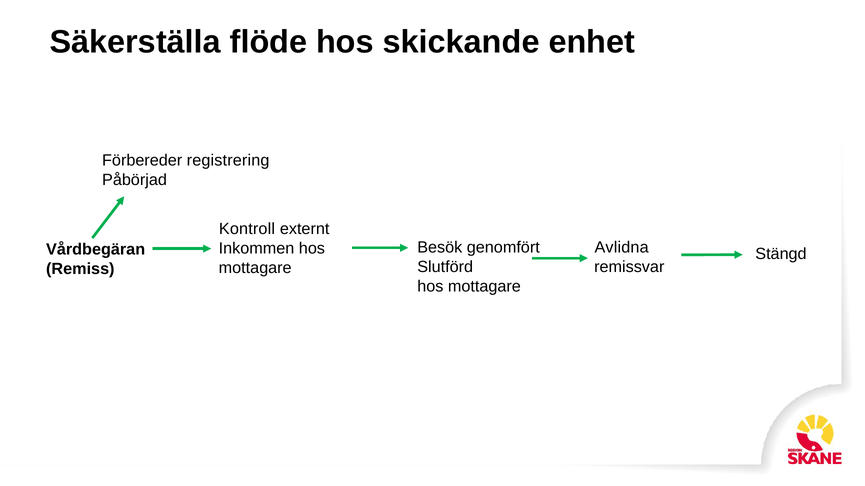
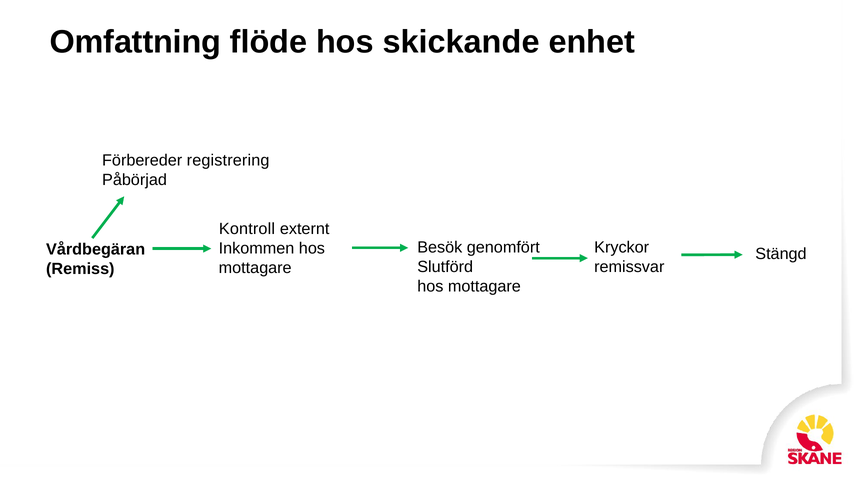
Säkerställa: Säkerställa -> Omfattning (135, 42)
Avlidna: Avlidna -> Kryckor (622, 248)
